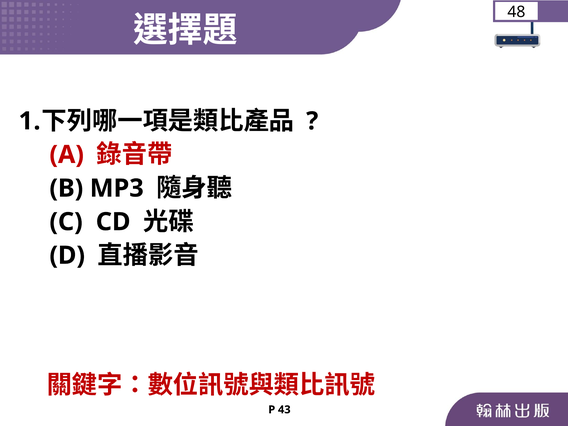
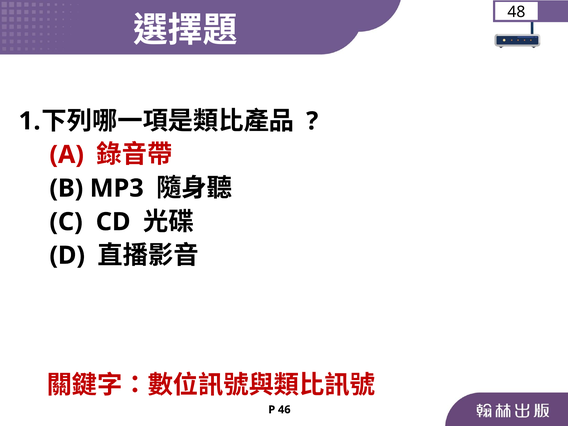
43: 43 -> 46 (284, 410)
